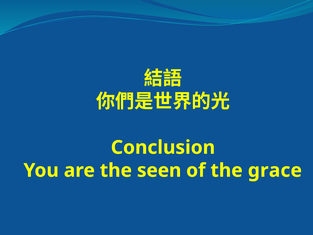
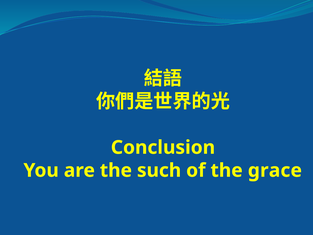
seen: seen -> such (159, 170)
